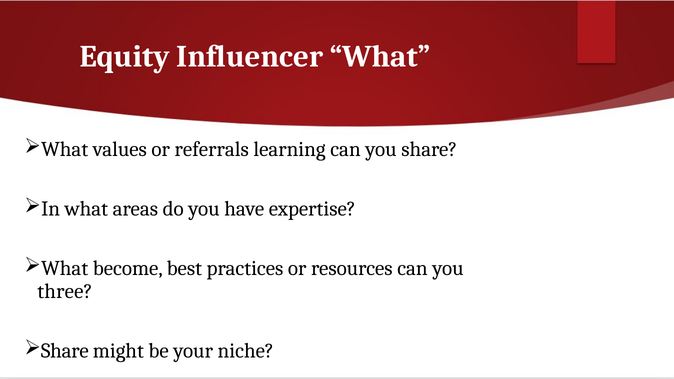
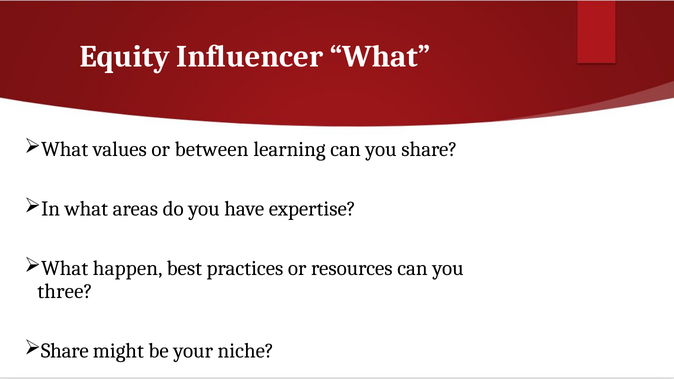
referrals: referrals -> between (212, 149)
become: become -> happen (128, 269)
